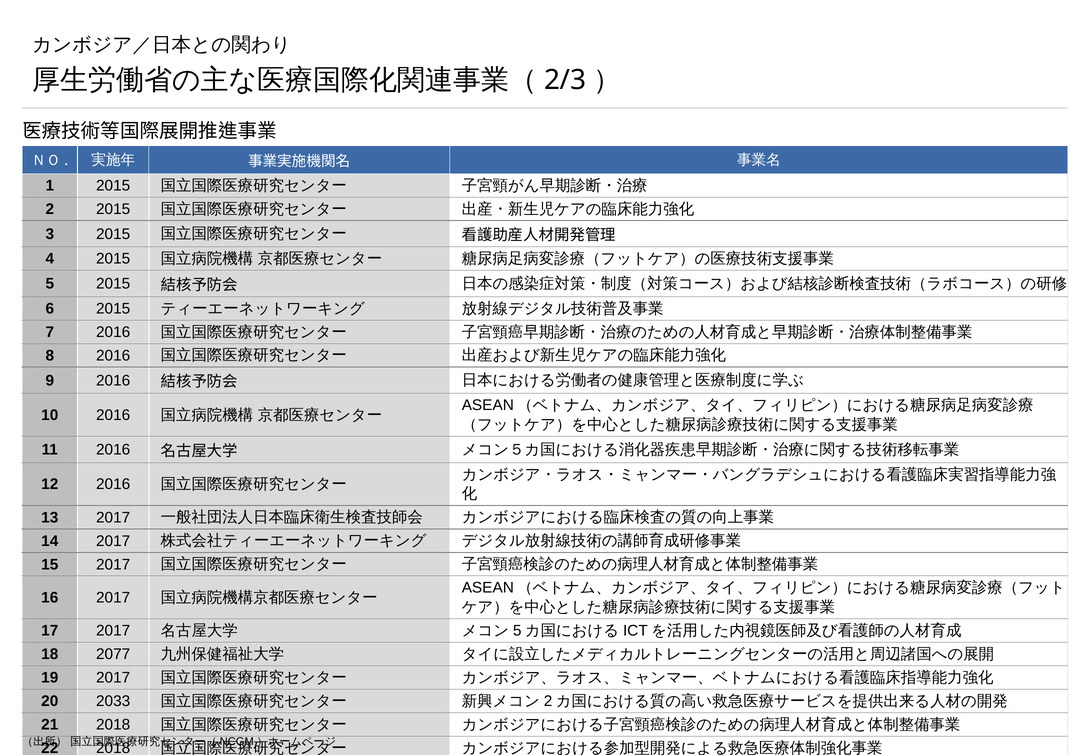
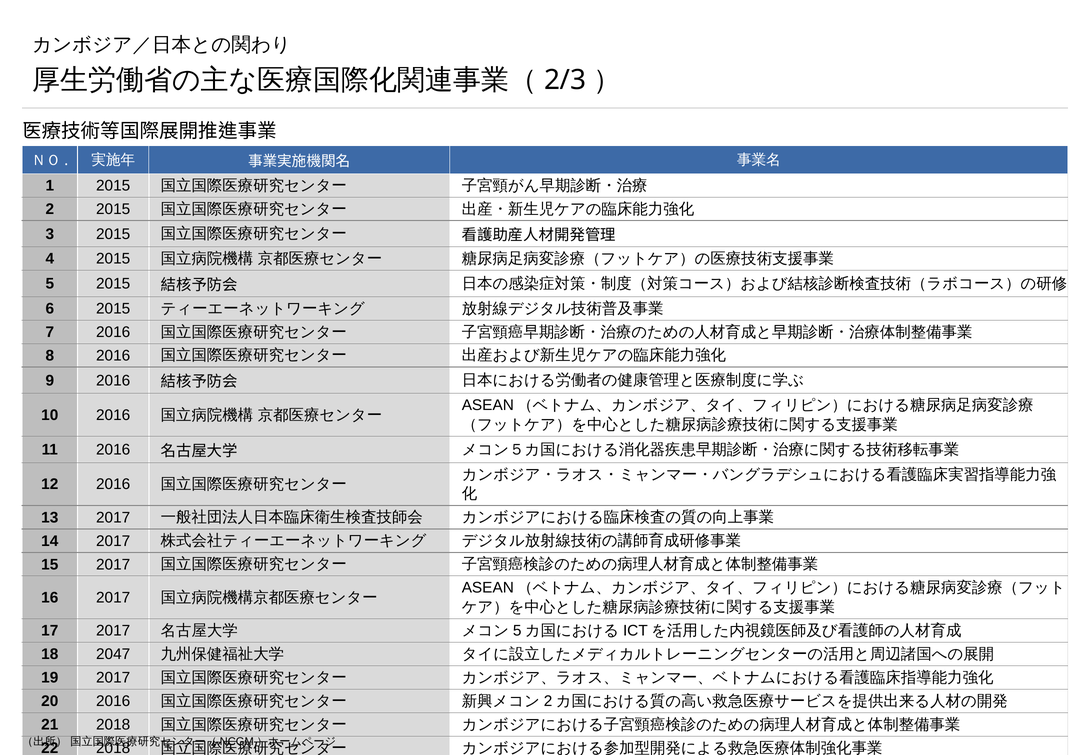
2077: 2077 -> 2047 (113, 654)
20 2033: 2033 -> 2016 (113, 701)
